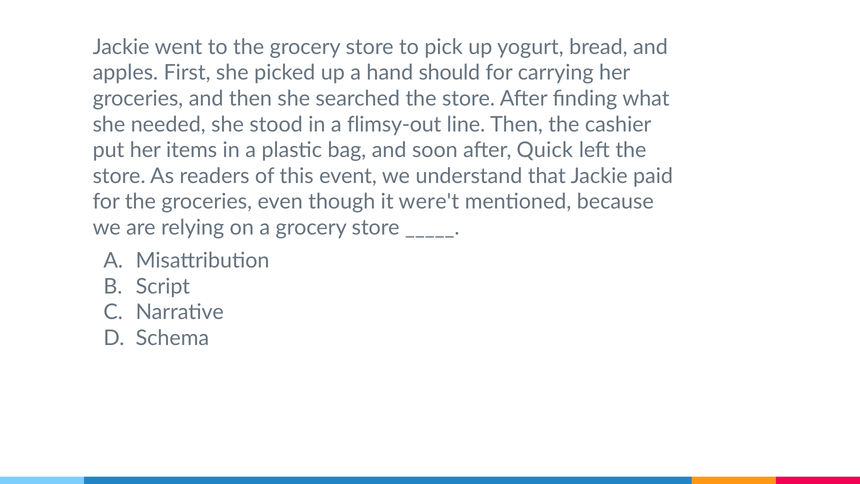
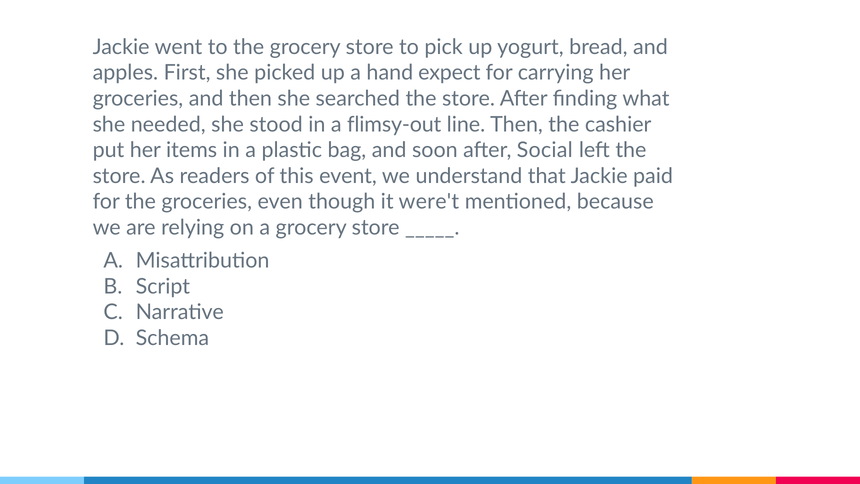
should: should -> expect (449, 73)
Quick: Quick -> Social (545, 150)
